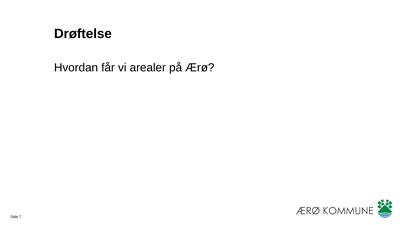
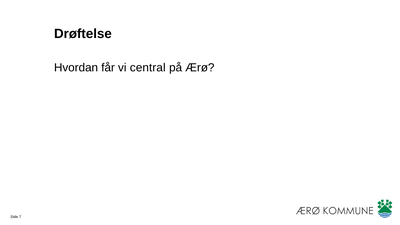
arealer: arealer -> central (148, 68)
